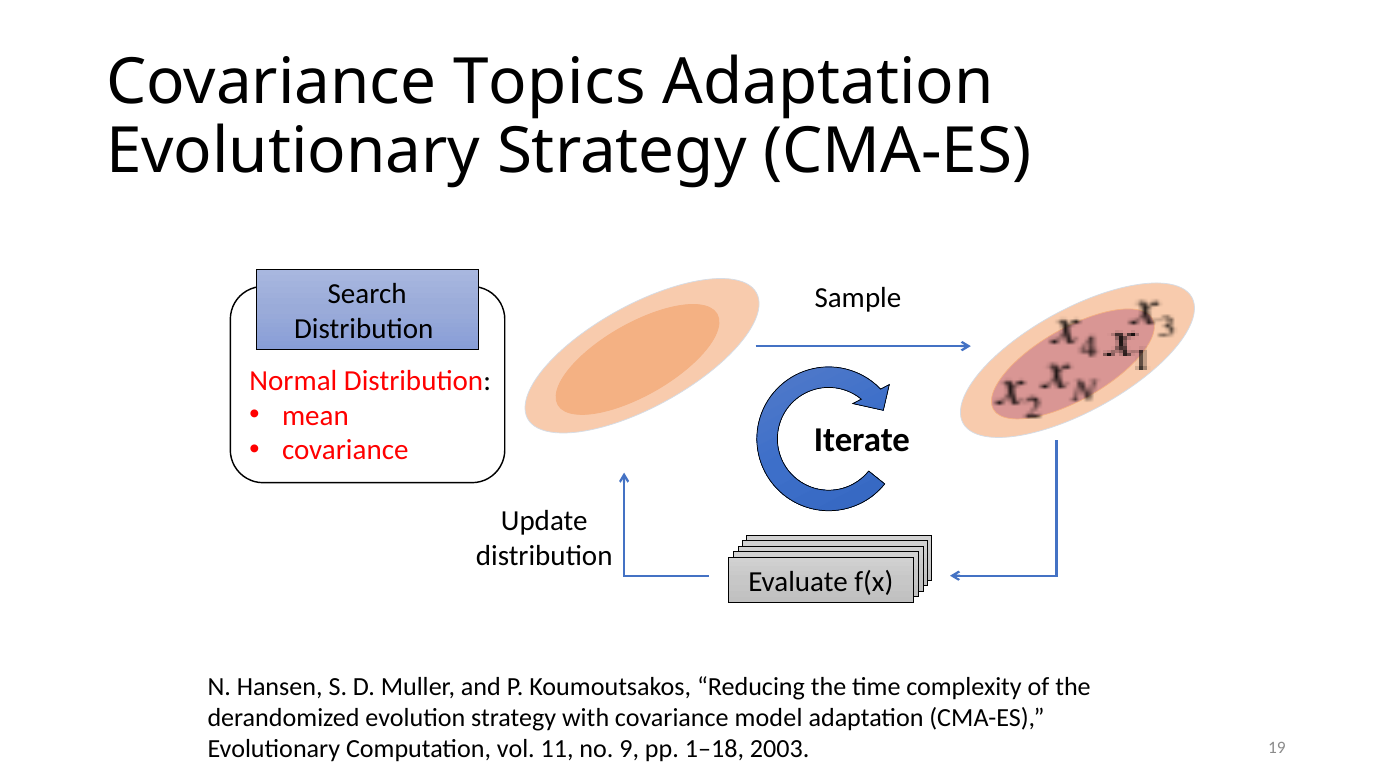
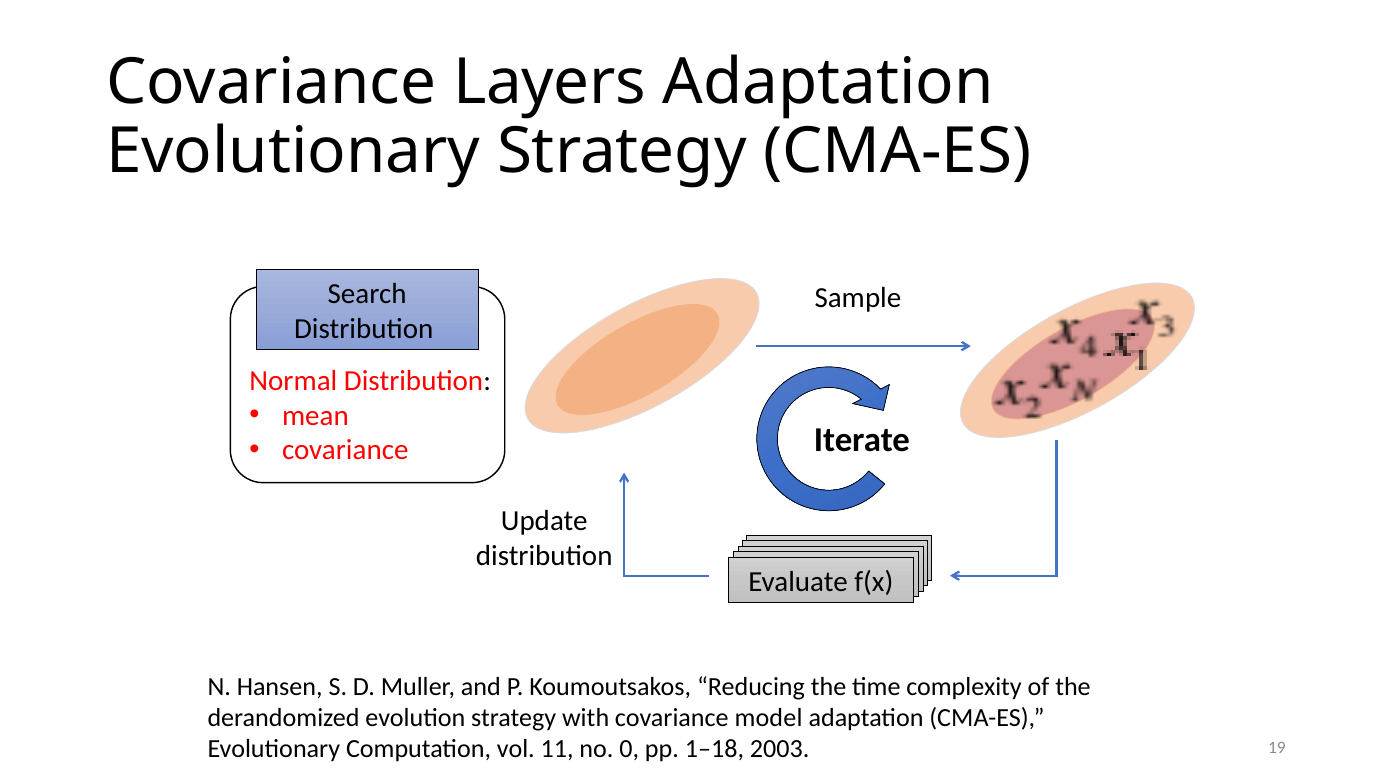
Topics: Topics -> Layers (550, 82)
9: 9 -> 0 (629, 749)
